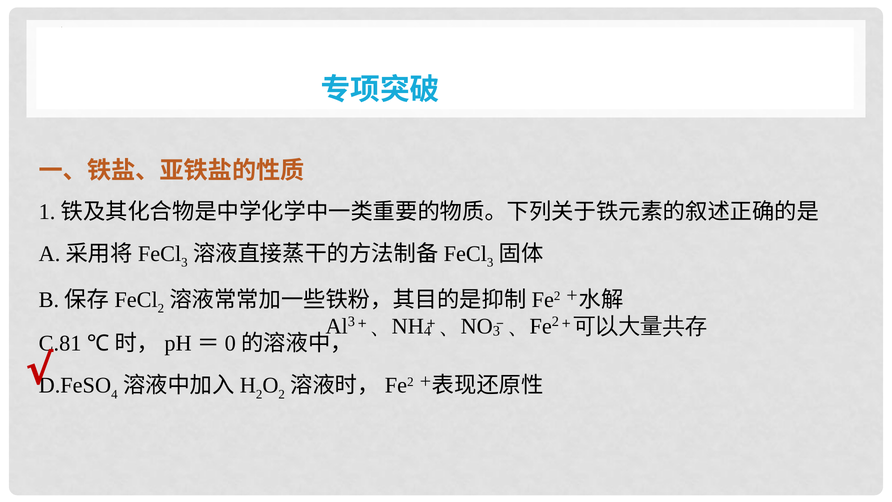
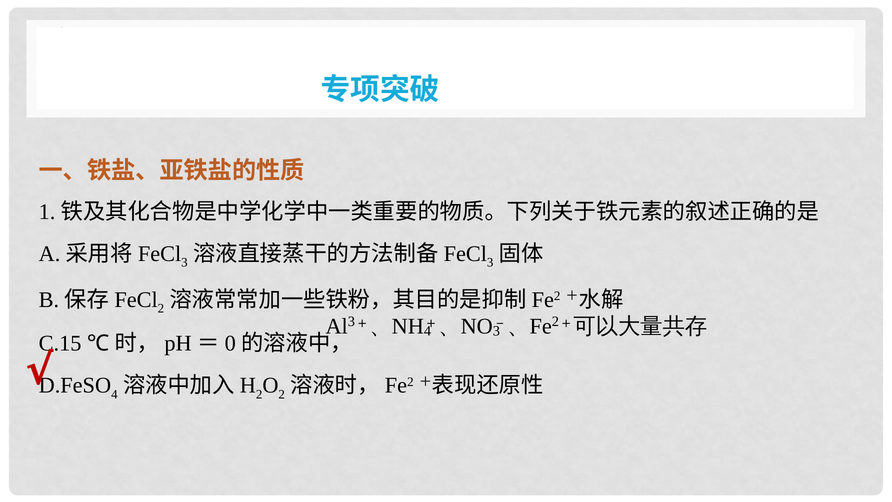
C.81: C.81 -> C.15 (60, 343)
